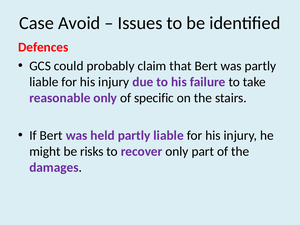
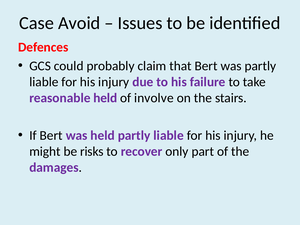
reasonable only: only -> held (105, 98)
specific: specific -> involve (154, 98)
